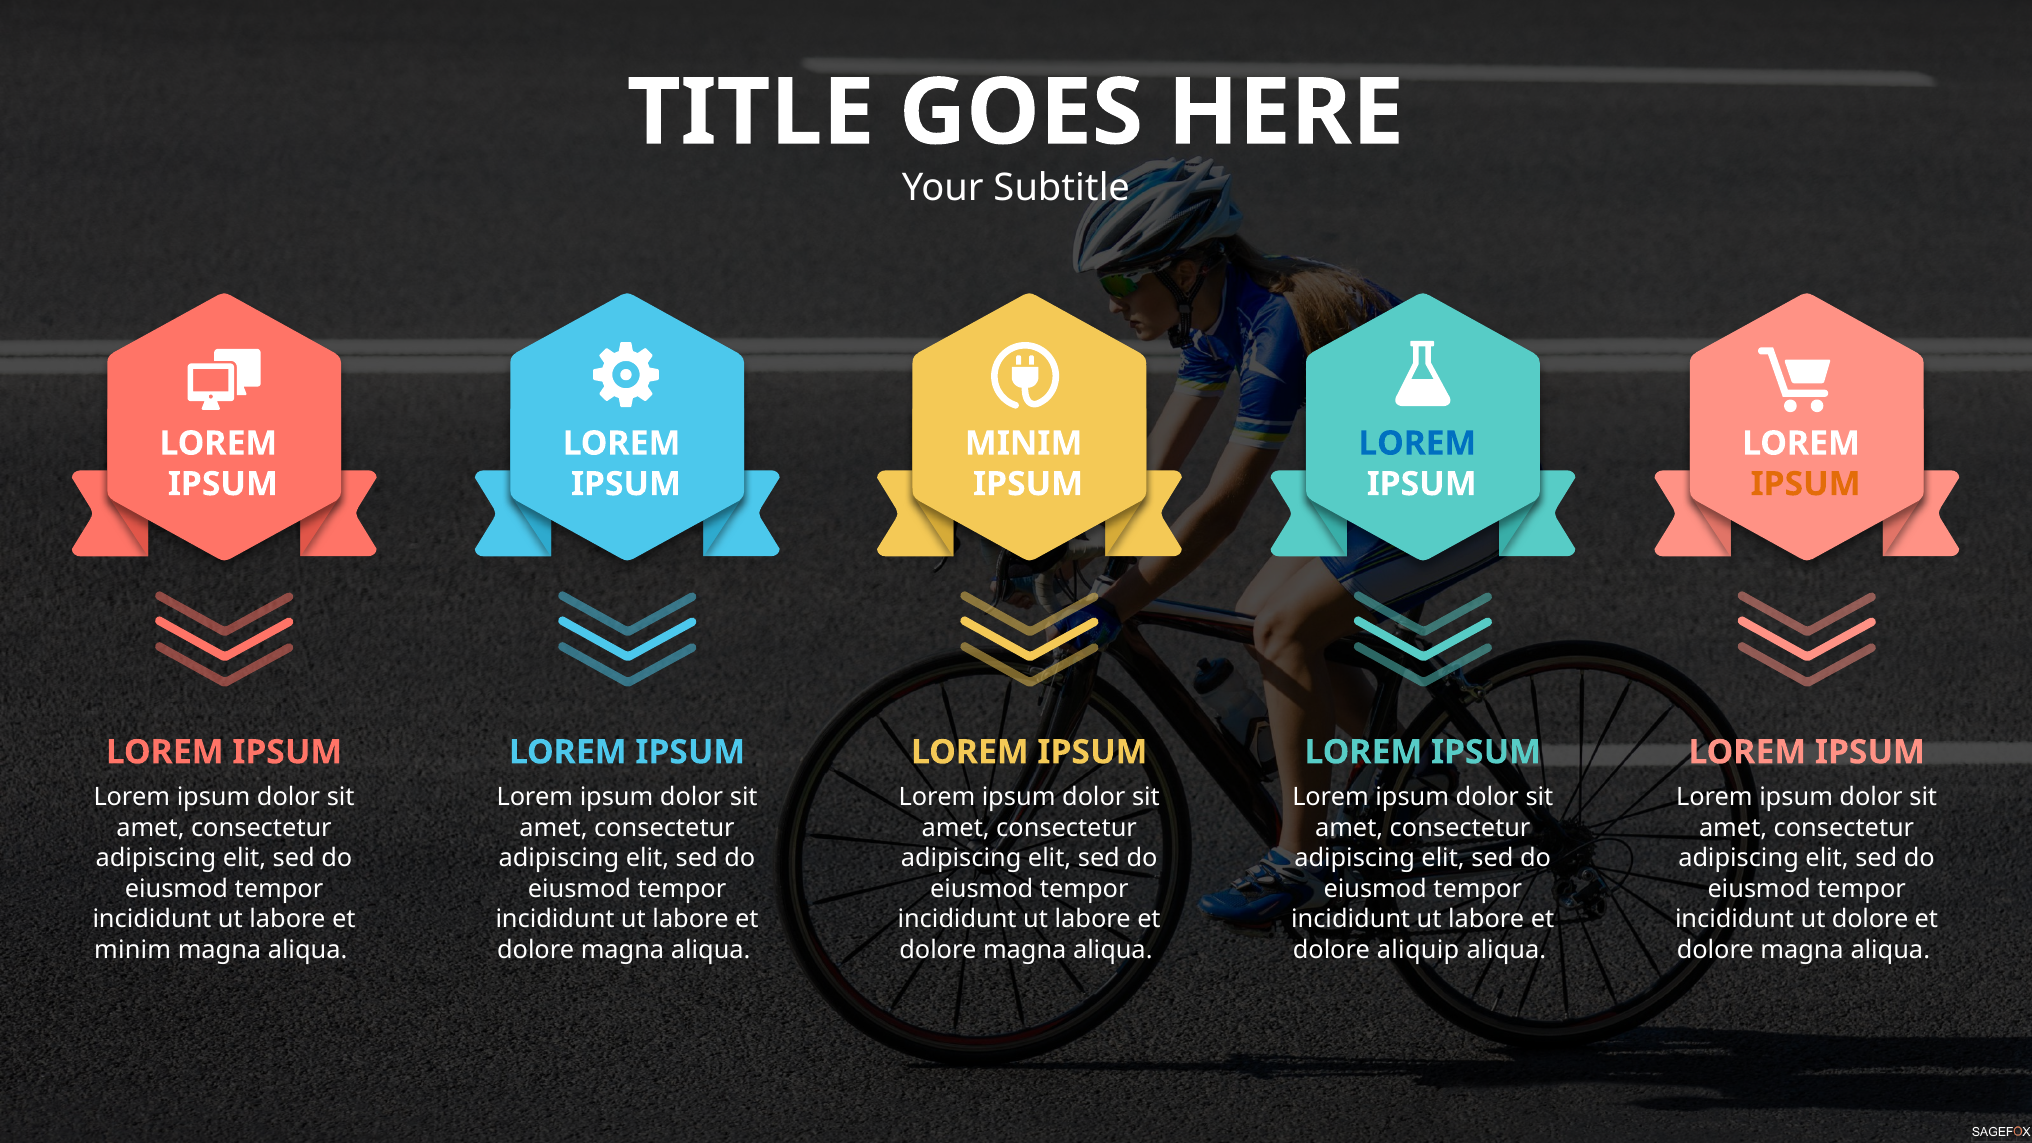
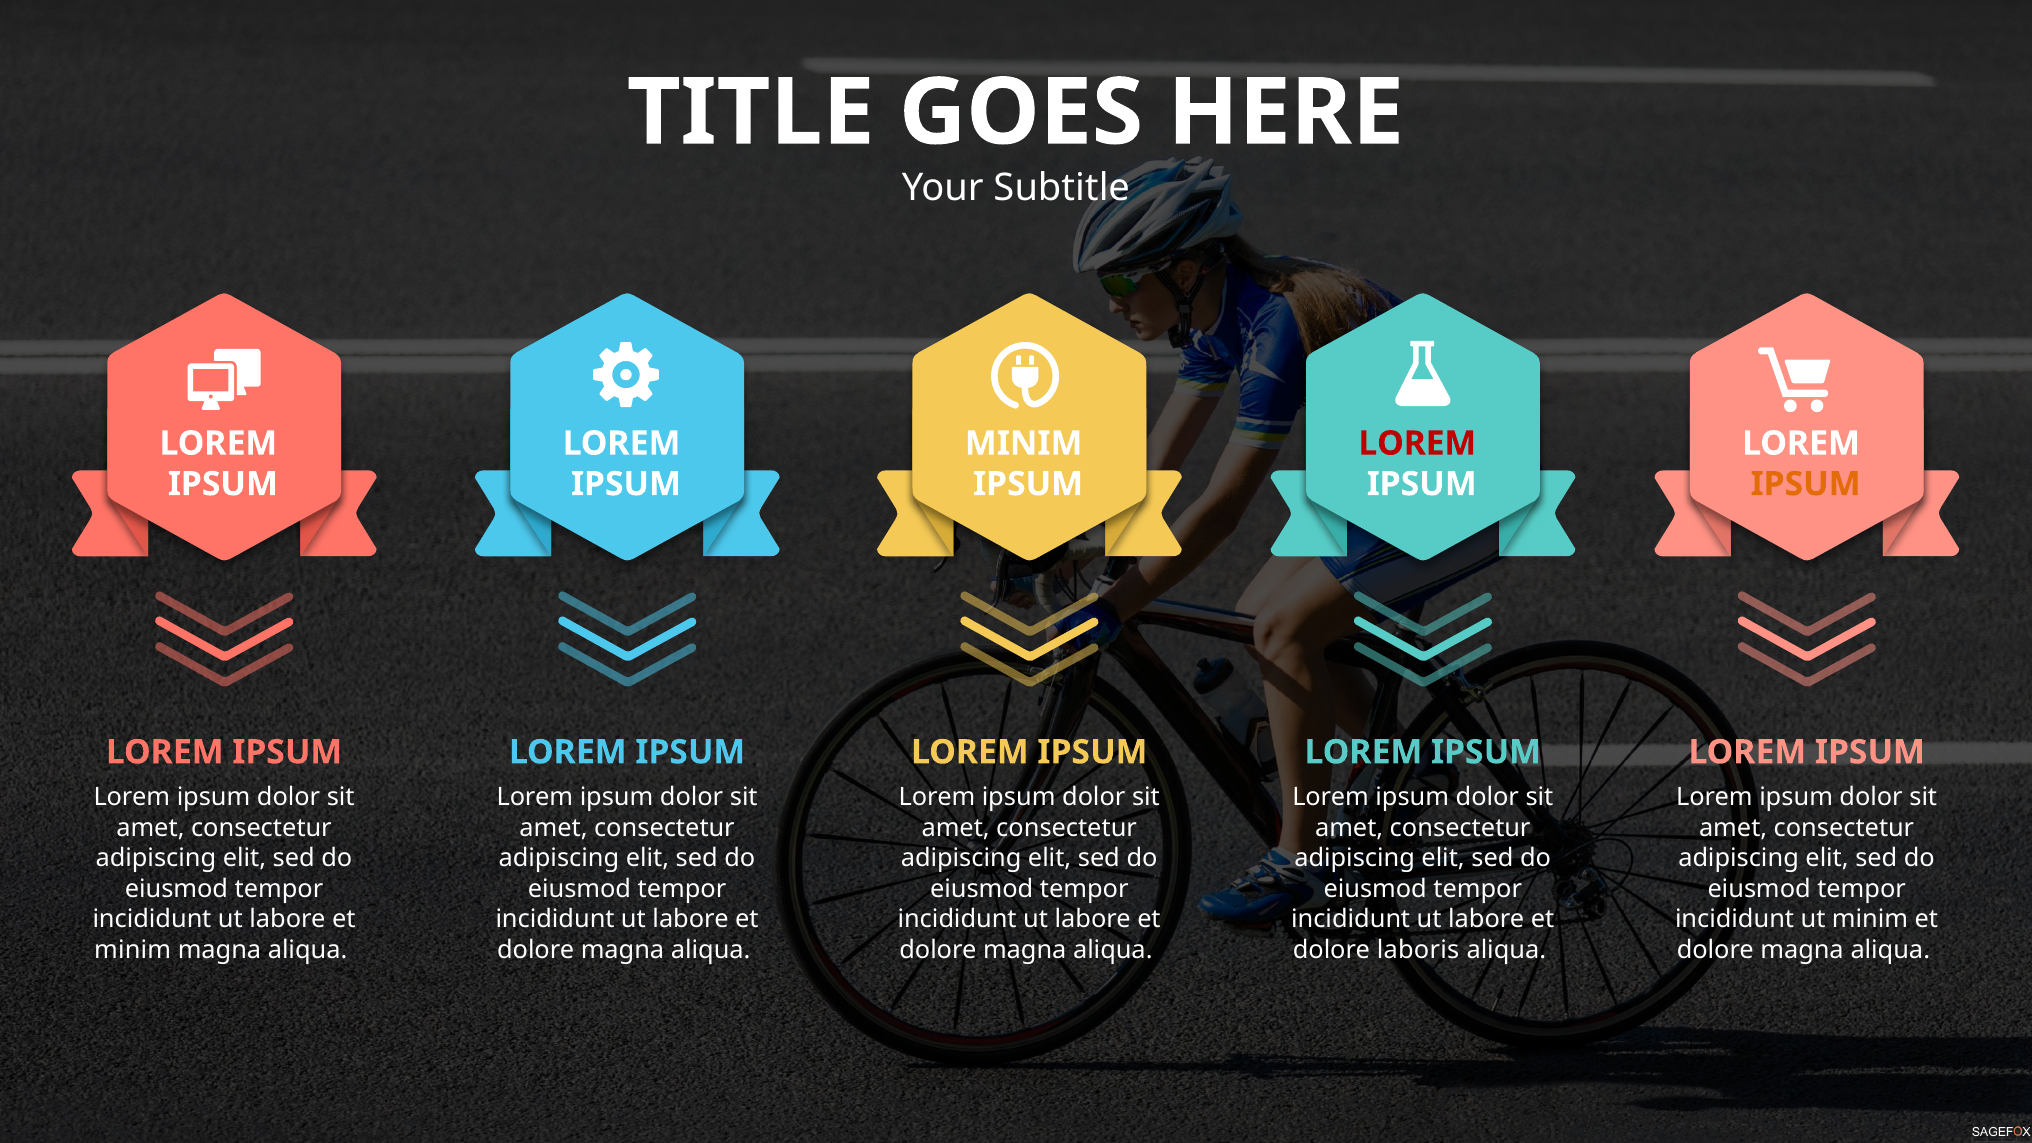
LOREM colour: blue -> red (1417, 443)
ut dolore: dolore -> minim (1870, 919)
aliquip: aliquip -> laboris (1418, 950)
